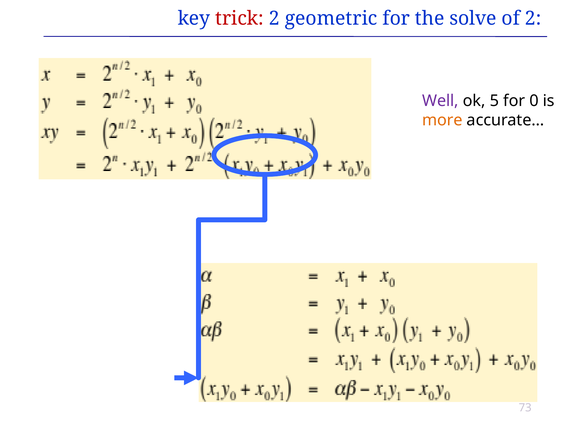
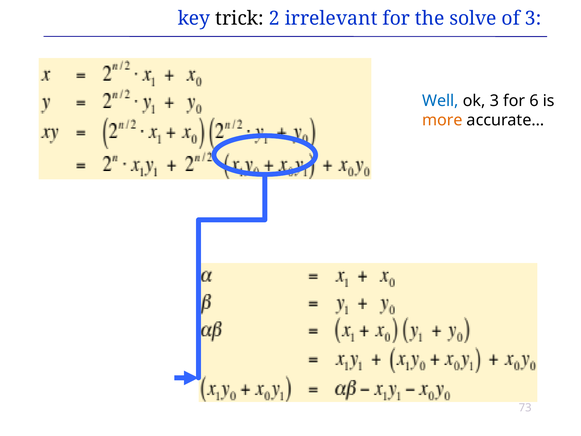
trick colour: red -> black (240, 18)
geometric: geometric -> irrelevant (331, 18)
of 2: 2 -> 3 (533, 18)
Well colour: purple -> blue (440, 101)
ok 5: 5 -> 3 (494, 101)
0: 0 -> 6 (534, 101)
